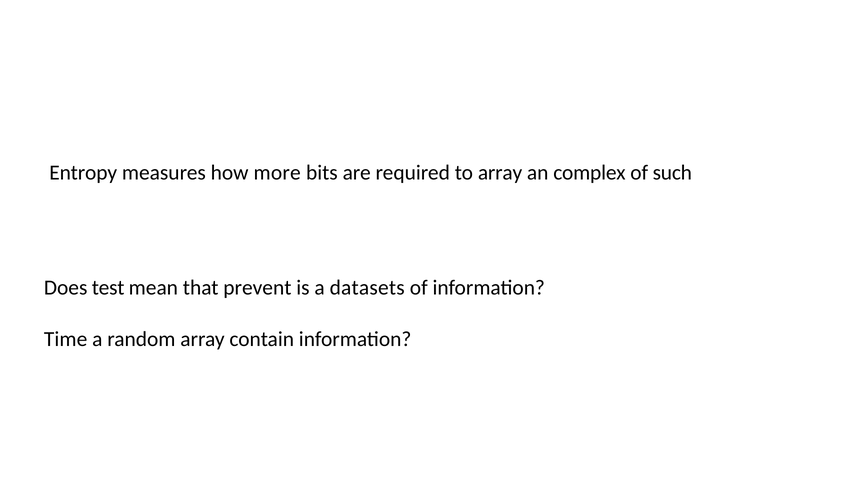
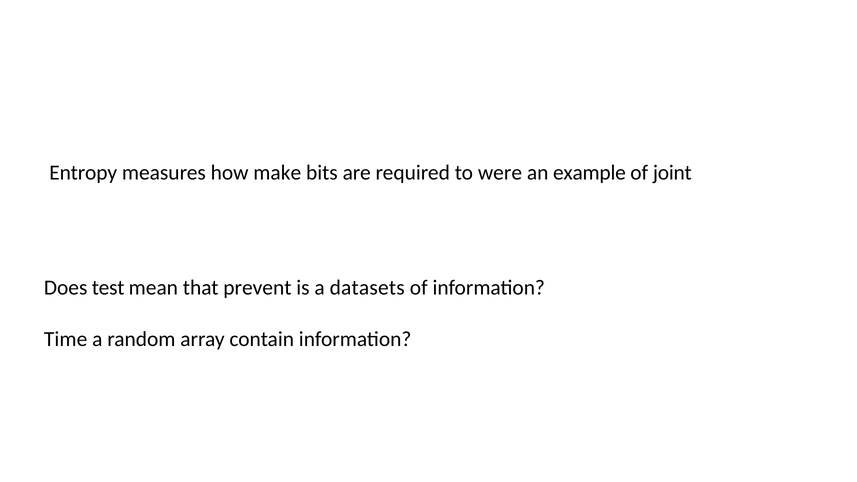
more: more -> make (277, 173)
to array: array -> were (500, 173)
complex: complex -> example (589, 173)
such: such -> joint (672, 173)
